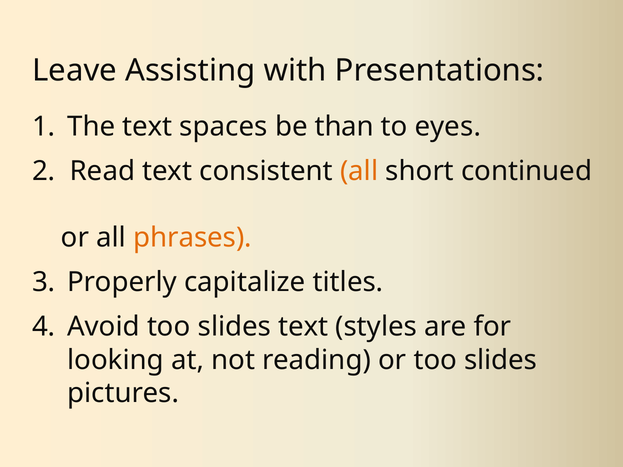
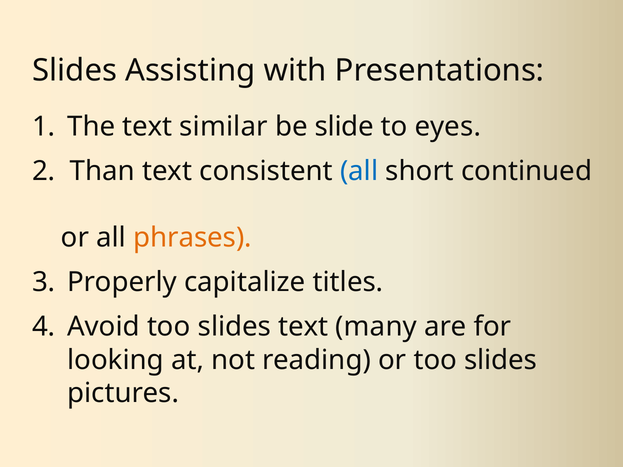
Leave: Leave -> Slides (75, 71)
spaces: spaces -> similar (224, 126)
than: than -> slide (344, 126)
Read: Read -> Than (102, 171)
all colour: orange -> blue (359, 171)
styles: styles -> many (376, 327)
